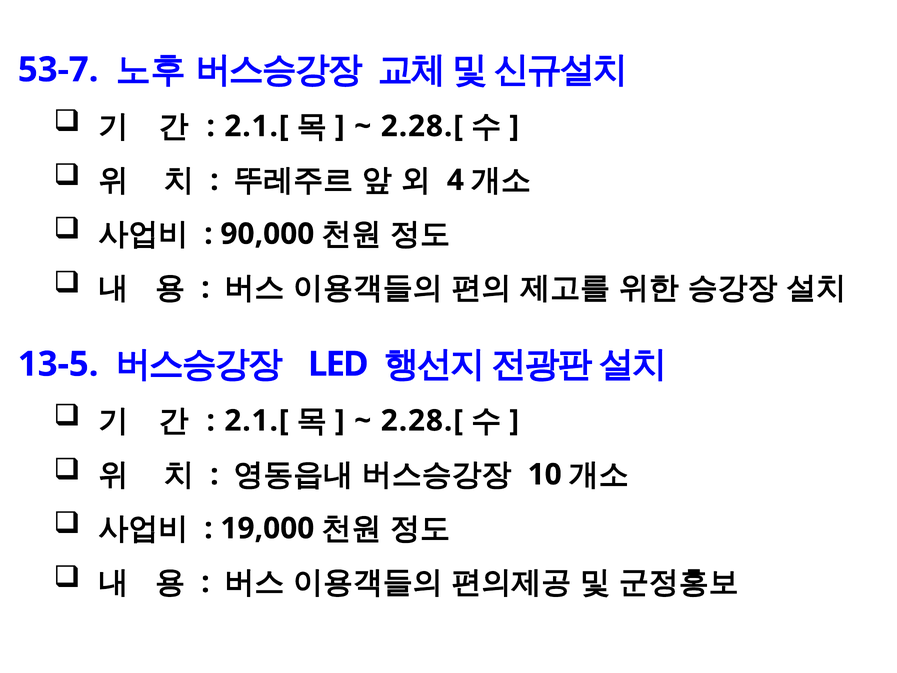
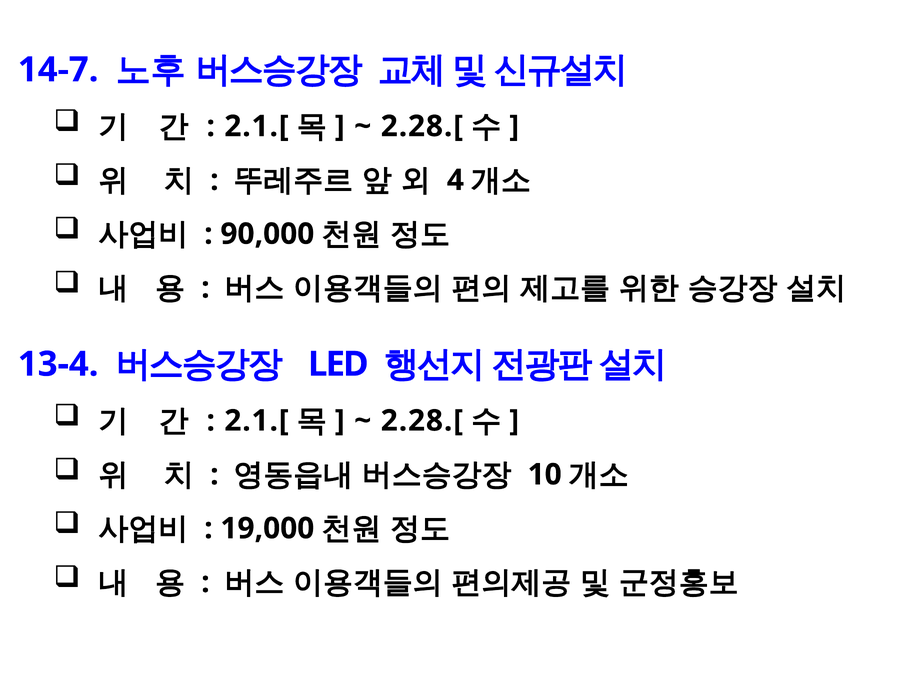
53-7: 53-7 -> 14-7 (58, 70)
13-5: 13-5 -> 13-4 (58, 364)
